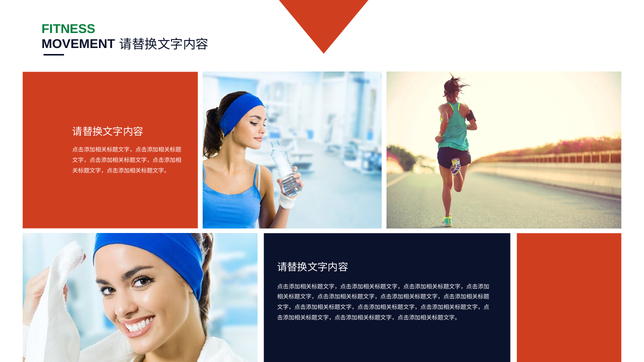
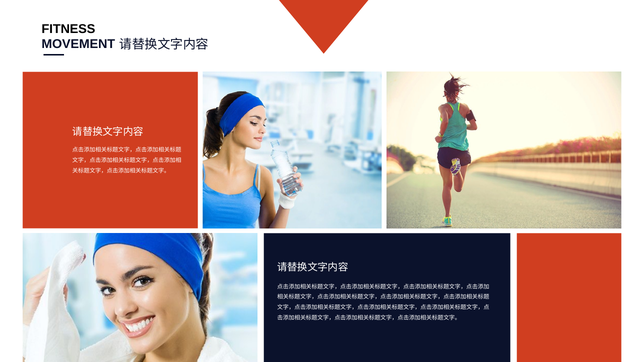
FITNESS colour: green -> black (68, 29)
